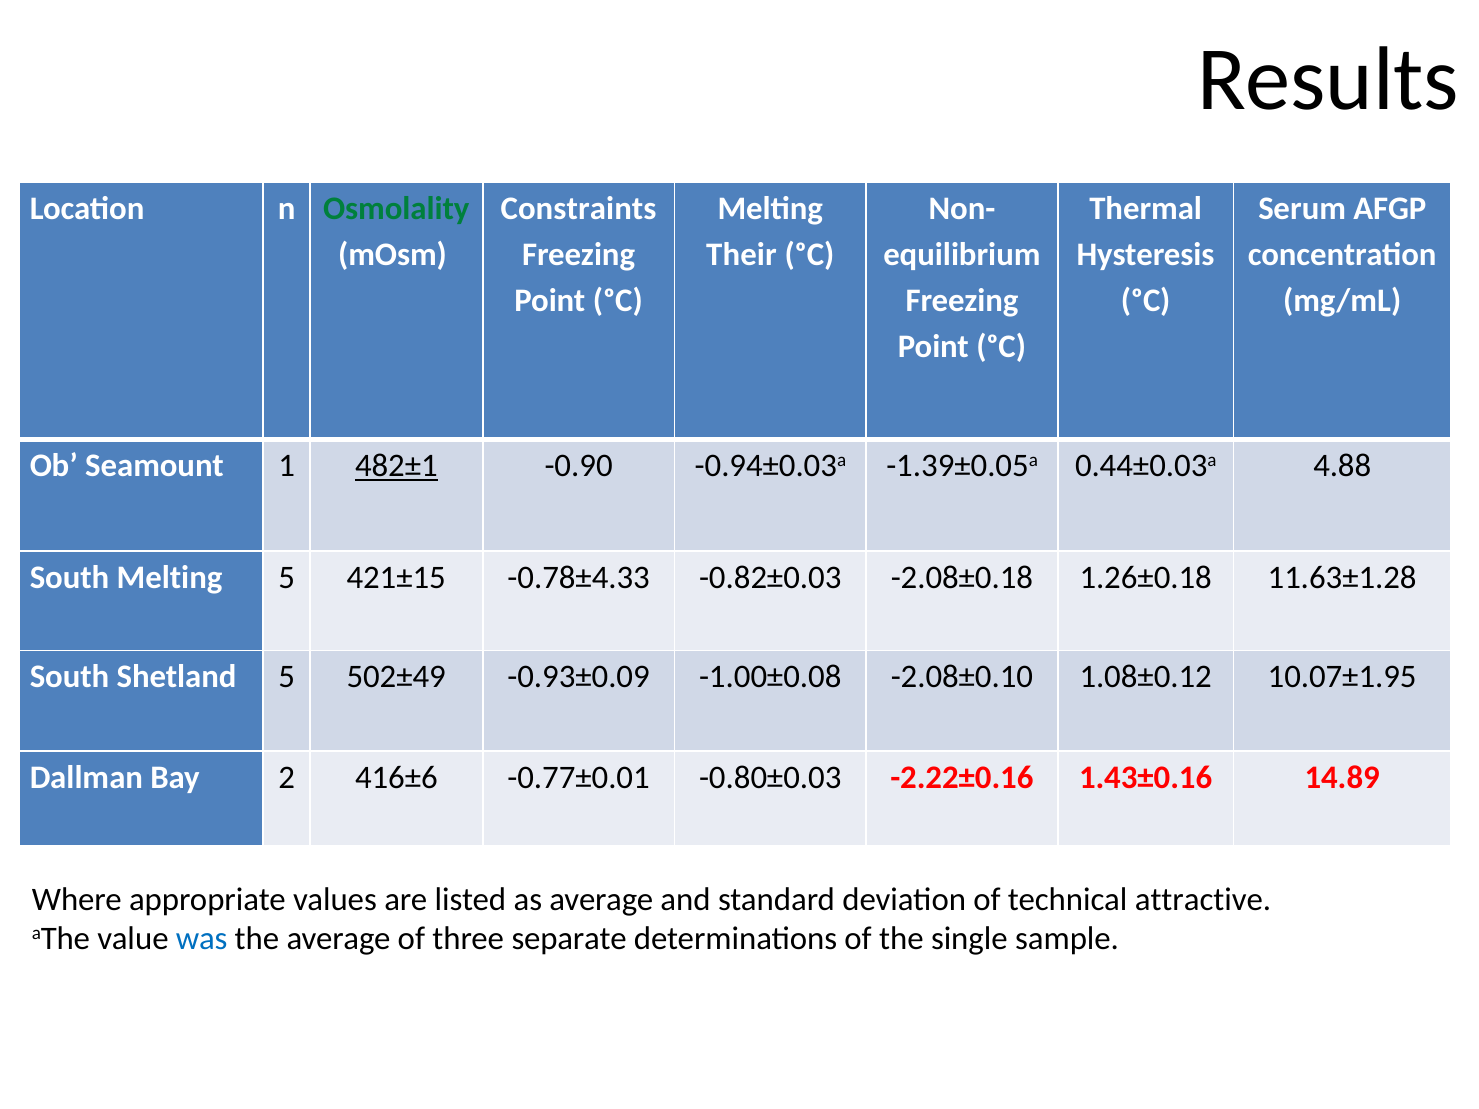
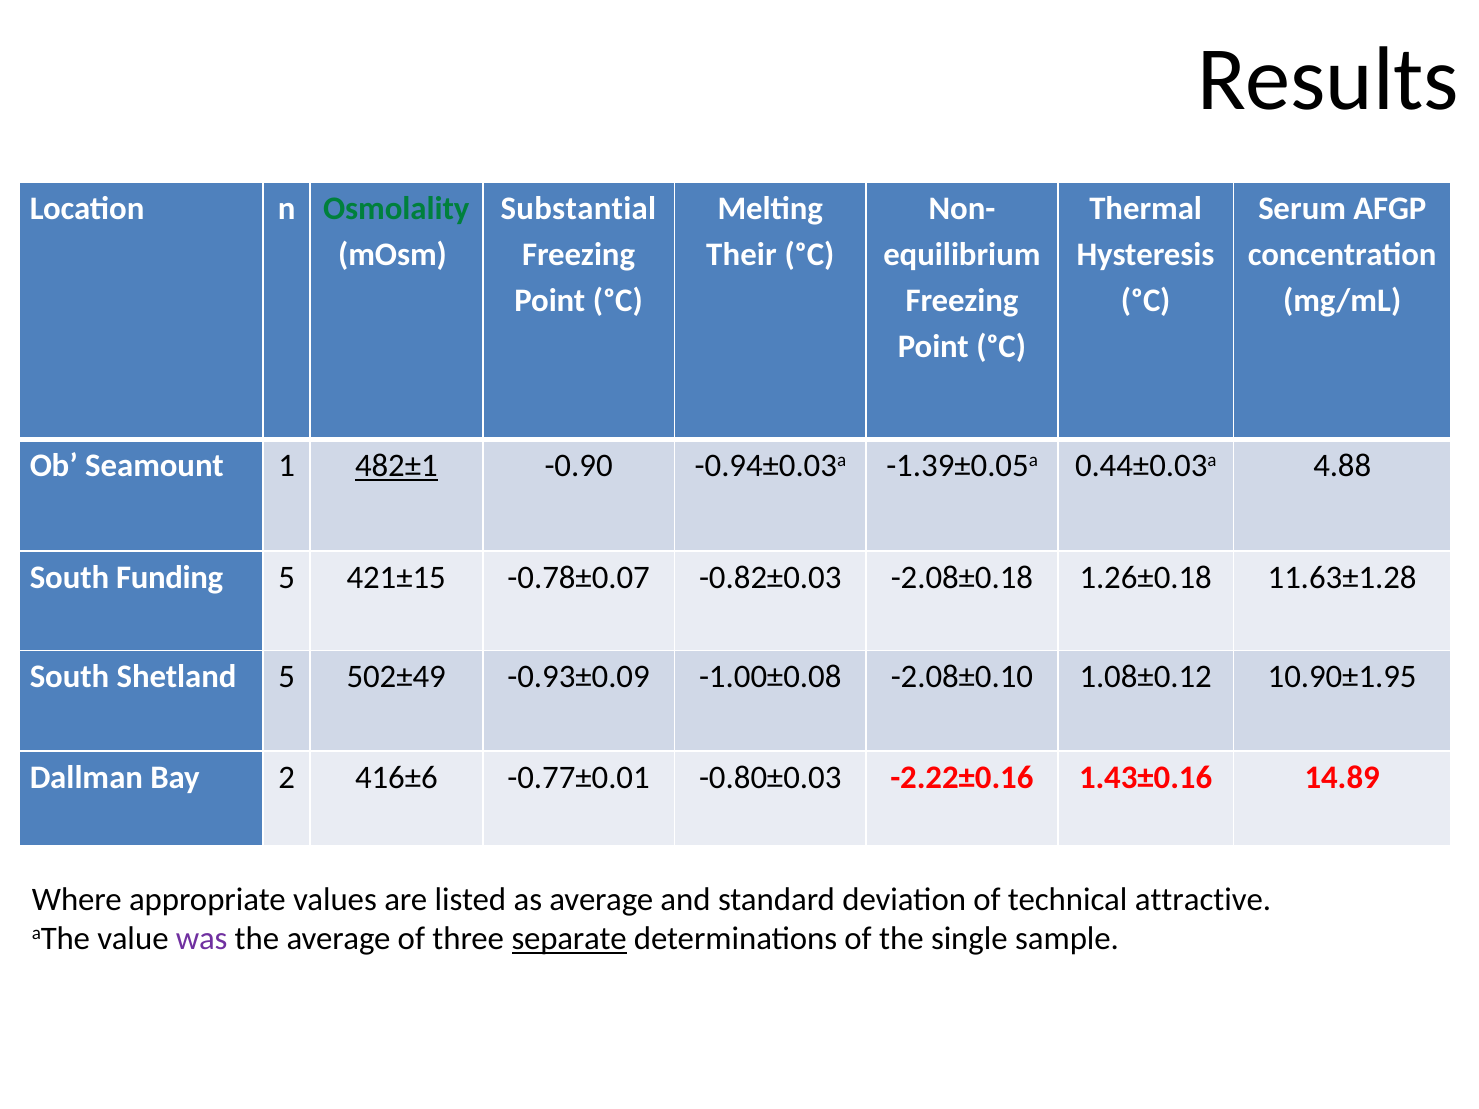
Constraints: Constraints -> Substantial (578, 208)
South Melting: Melting -> Funding (170, 578)
-0.78±4.33: -0.78±4.33 -> -0.78±0.07 (579, 578)
10.07±1.95: 10.07±1.95 -> 10.90±1.95 (1342, 677)
was colour: blue -> purple (202, 939)
separate underline: none -> present (569, 939)
